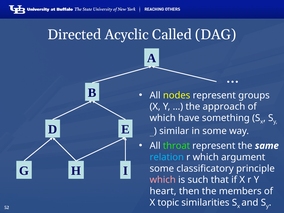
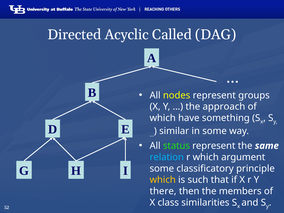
throat: throat -> status (176, 146)
which colour: pink -> yellow (163, 180)
heart: heart -> there (163, 191)
topic: topic -> class (168, 203)
